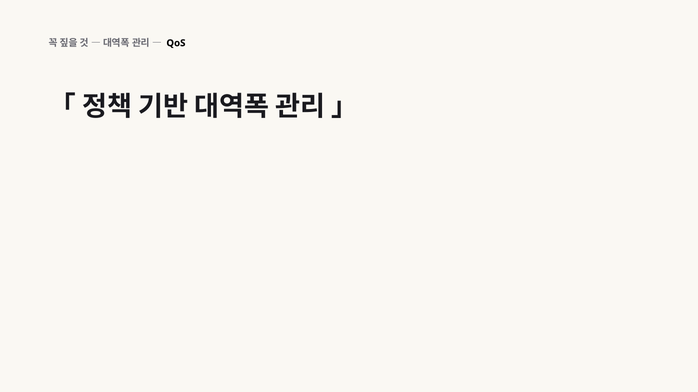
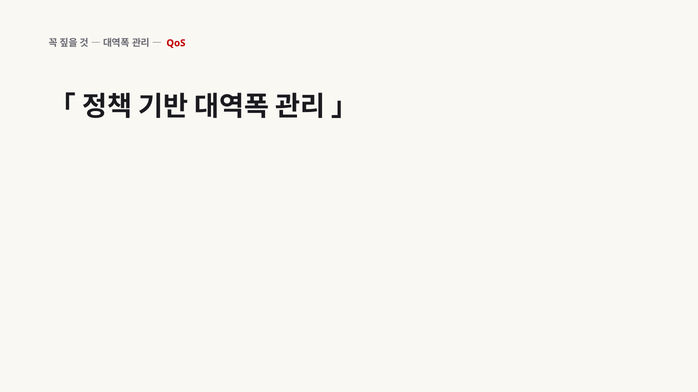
QoS colour: black -> red (176, 43)
